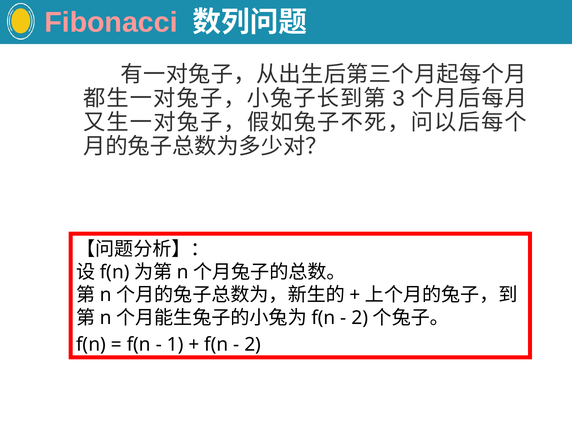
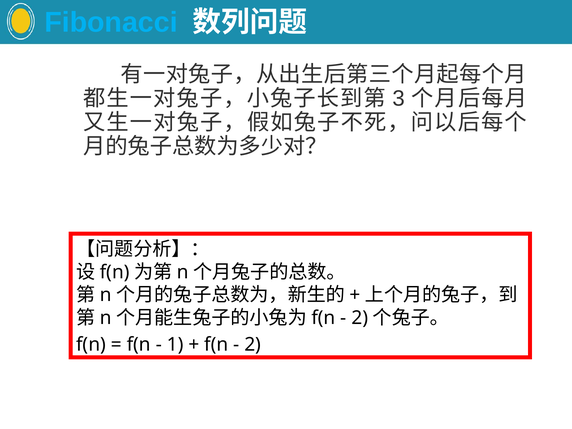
Fibonacci colour: pink -> light blue (111, 22)
